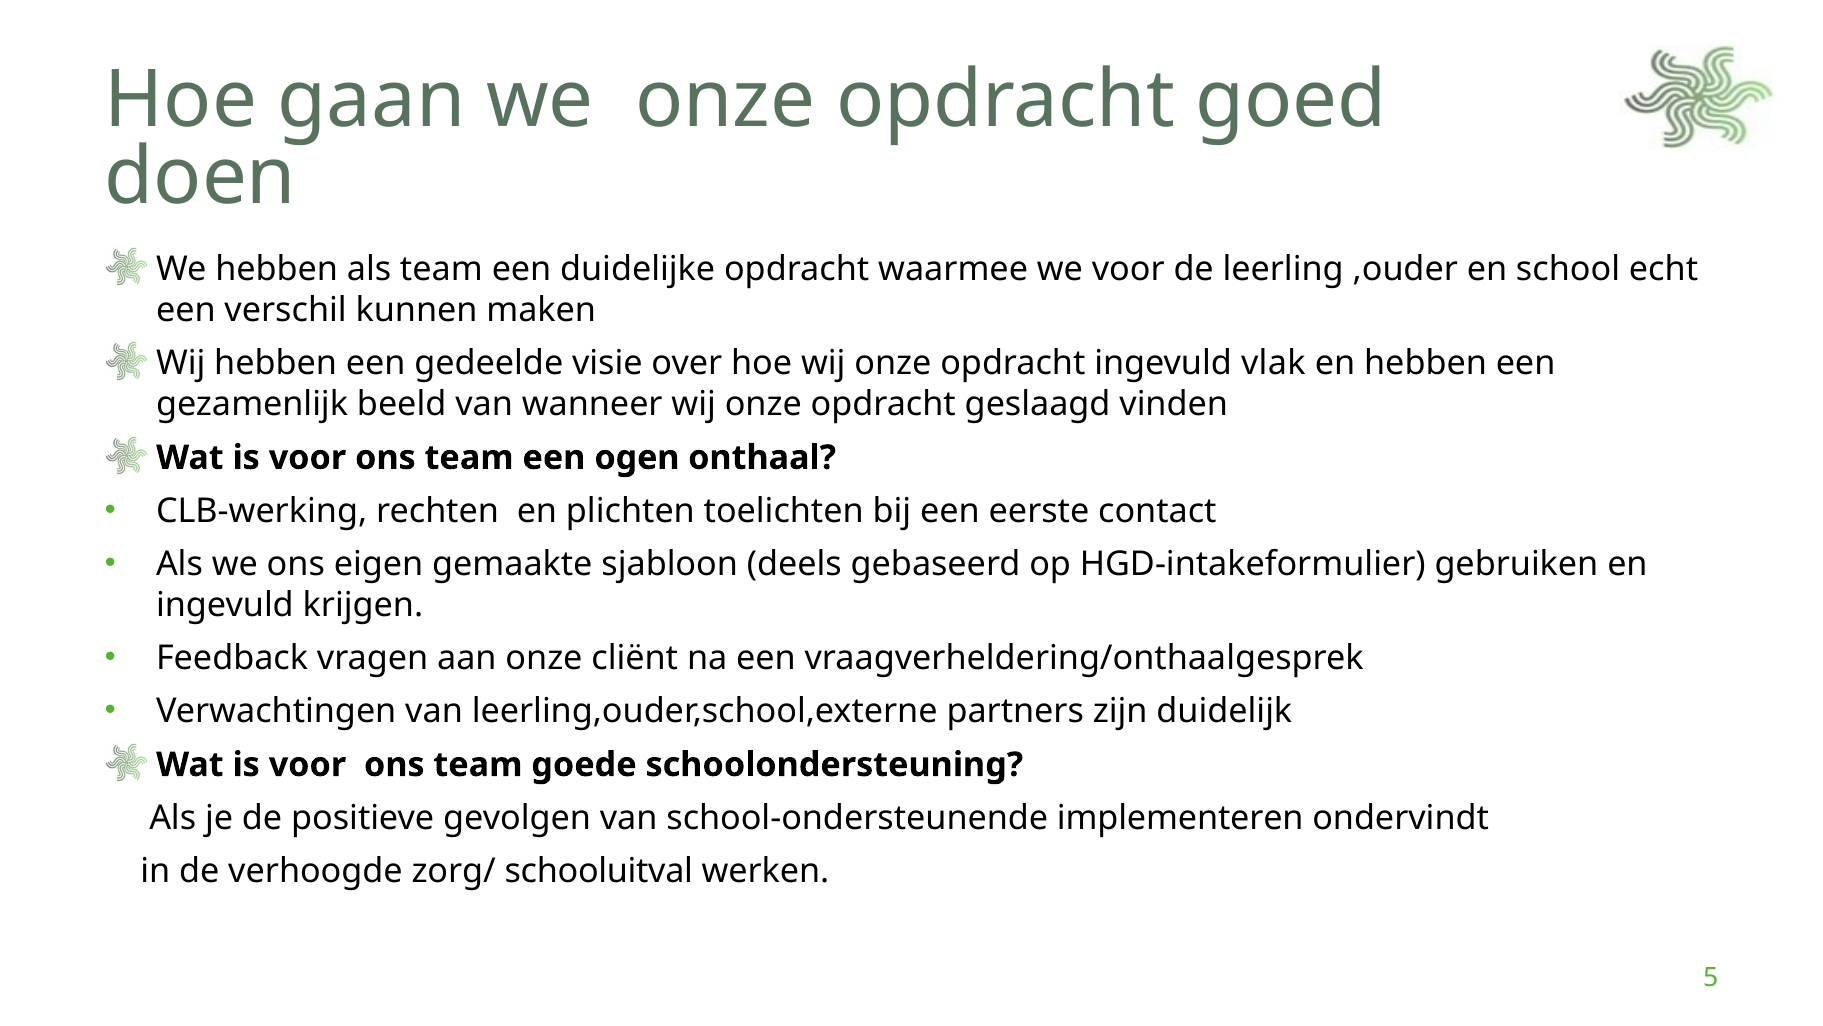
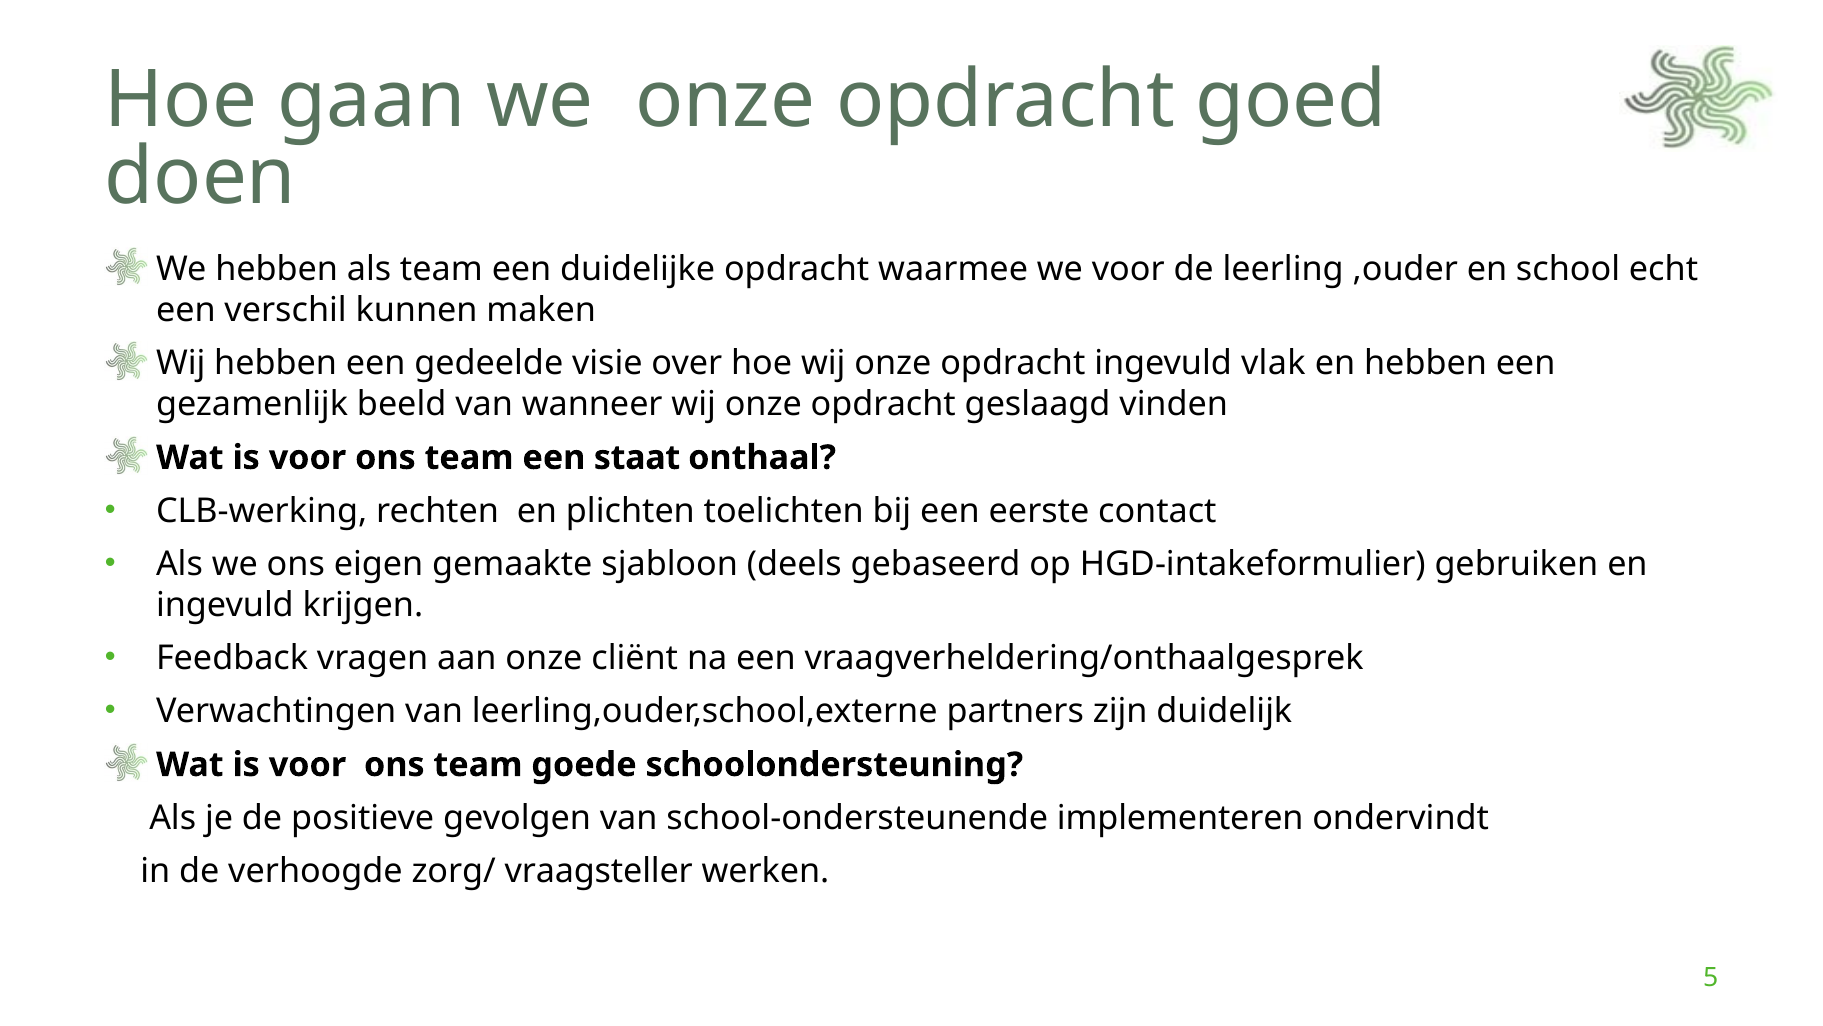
ogen: ogen -> staat (637, 457)
schooluitval: schooluitval -> vraagsteller (599, 871)
